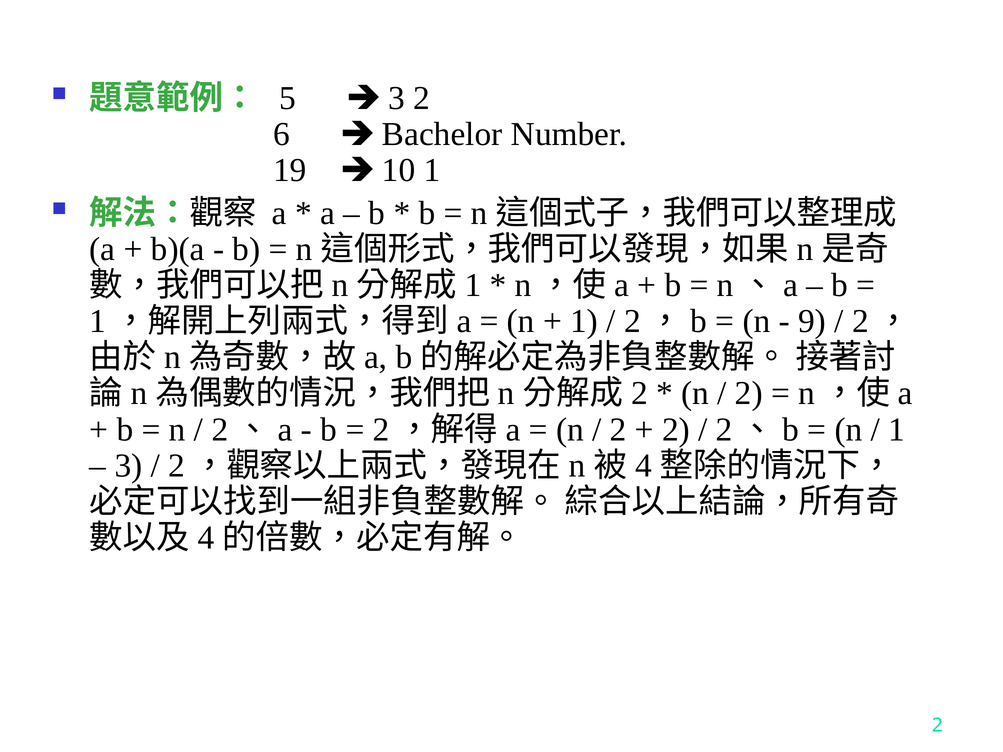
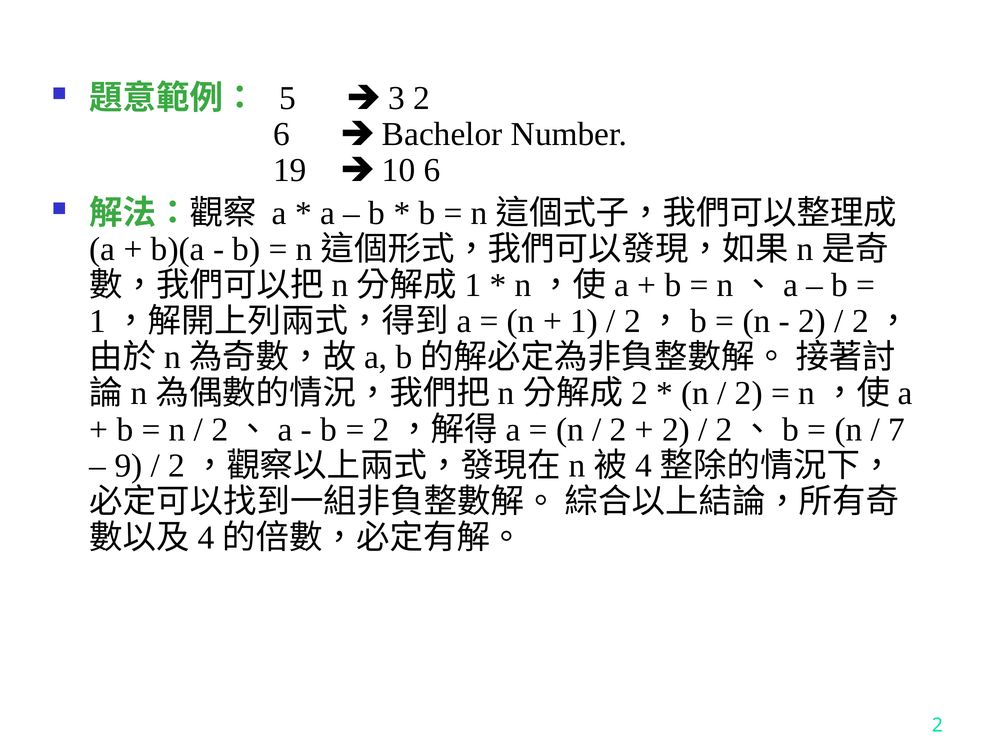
10 1: 1 -> 6 (432, 170)
9: 9 -> 2 (812, 321)
1: 1 -> 7 (897, 430)
3: 3 -> 9 (128, 466)
